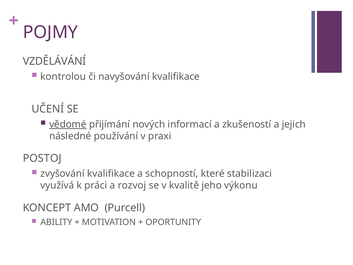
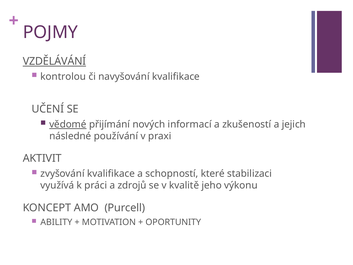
VZDĚLÁVÁNÍ underline: none -> present (54, 61)
POSTOJ: POSTOJ -> AKTIVIT (42, 158)
rozvoj: rozvoj -> zdrojů (132, 185)
